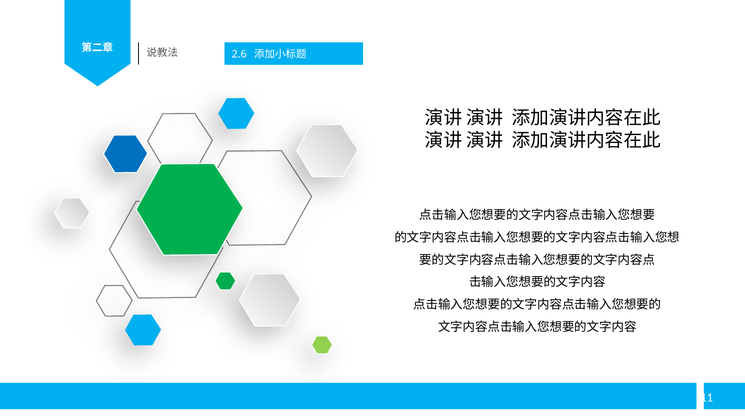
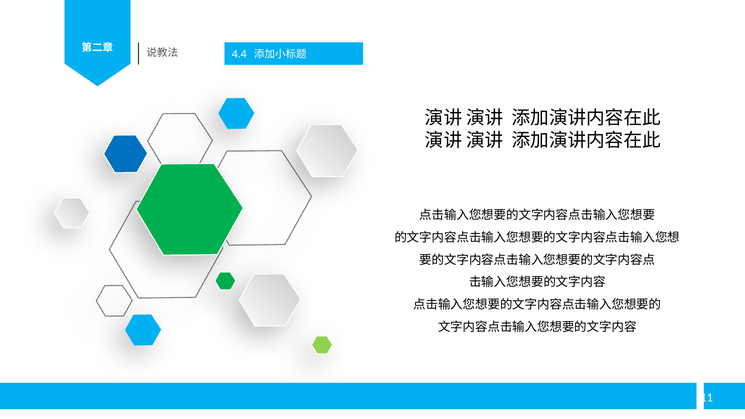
2.6: 2.6 -> 4.4 (239, 54)
